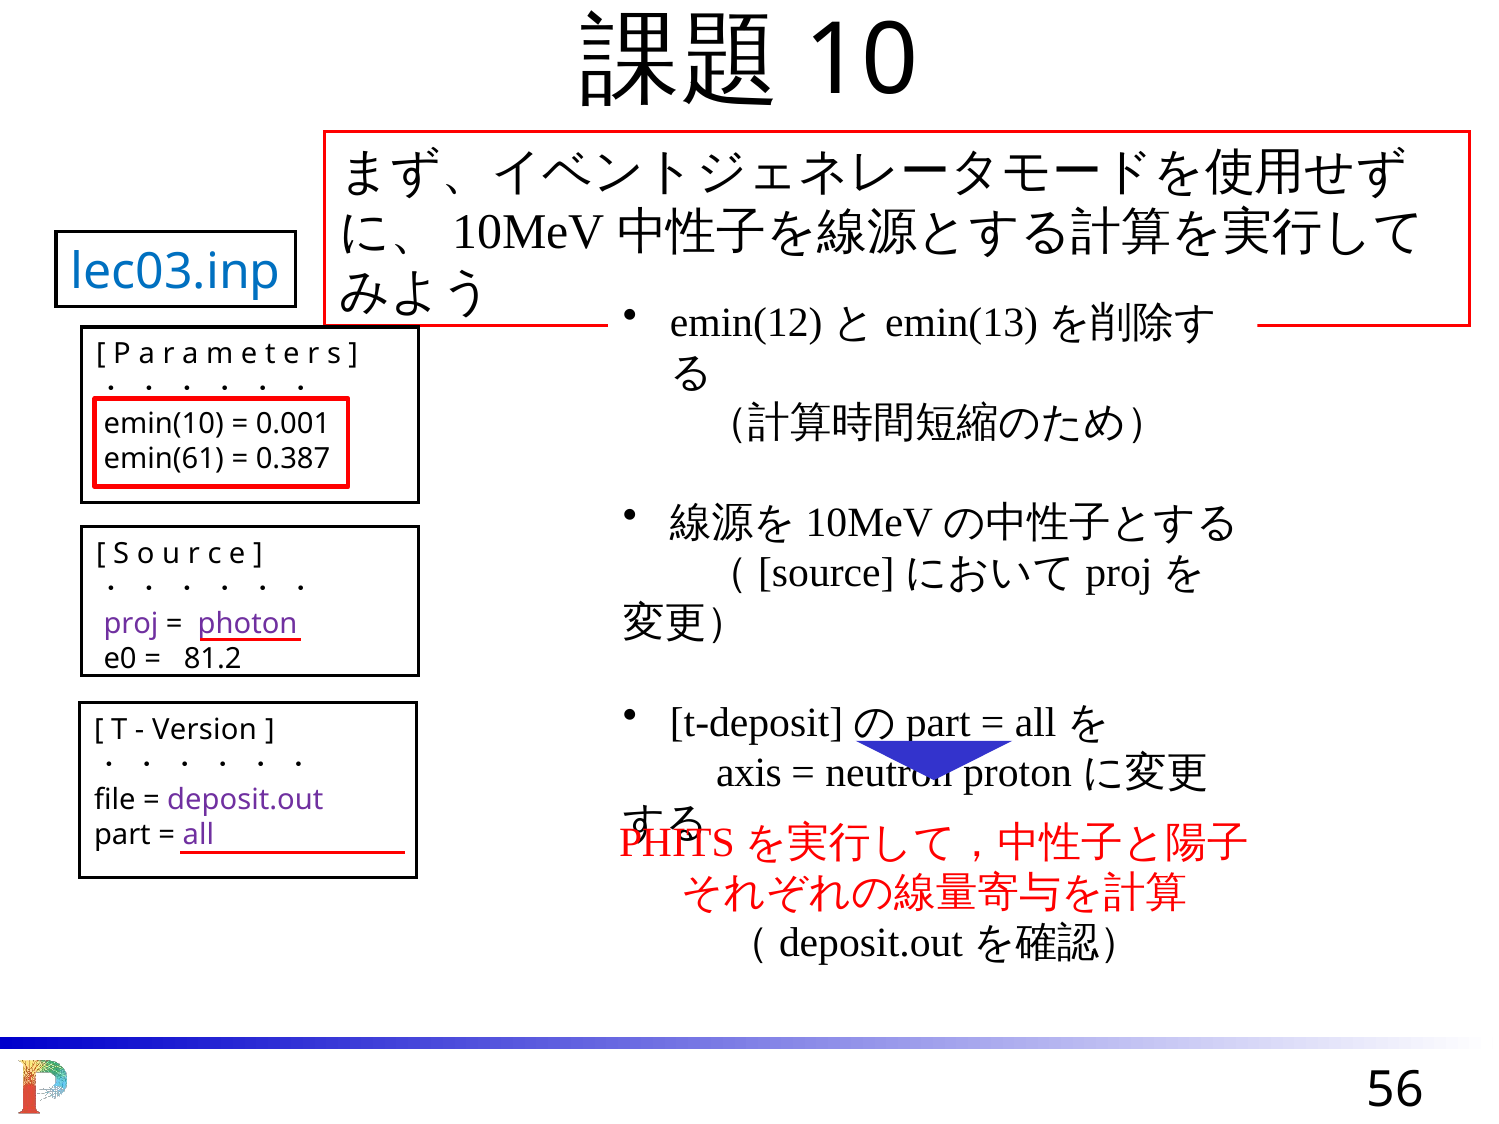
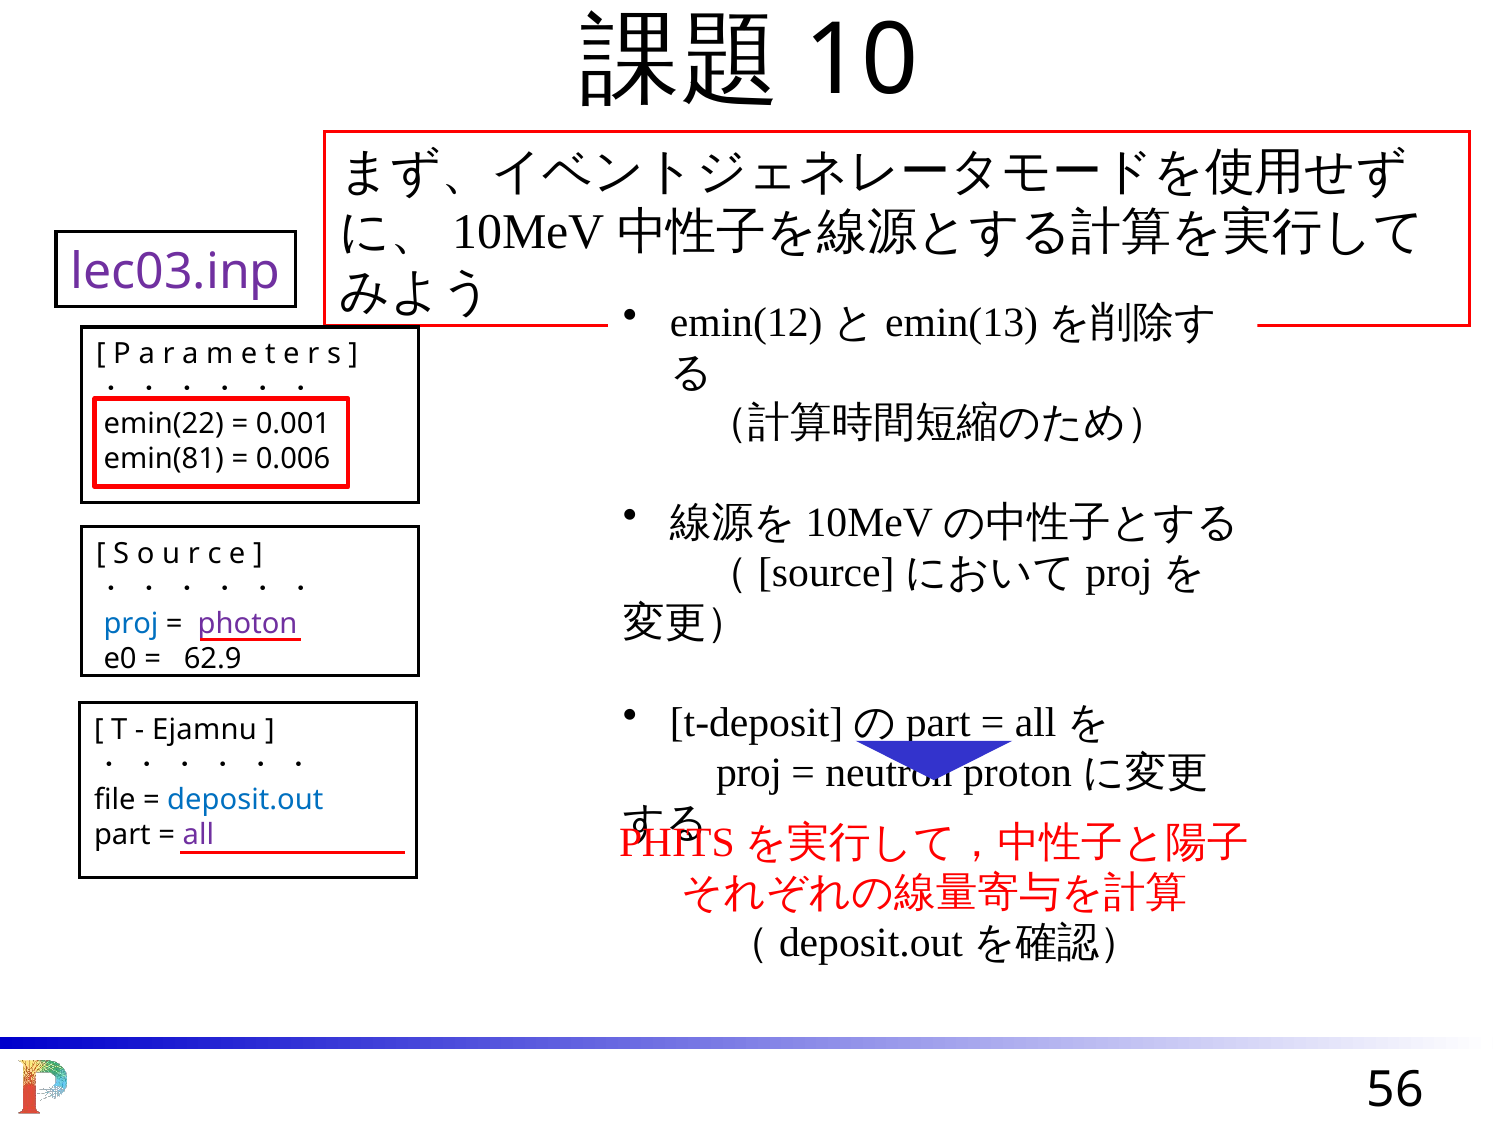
lec03.inp colour: blue -> purple (176, 272)
emin(10: emin(10 -> emin(22 (164, 424)
emin(61: emin(61 -> emin(81 (164, 459)
0.387: 0.387 -> 0.006 (293, 459)
proj colour: purple -> blue (131, 624)
81.2: 81.2 -> 62.9 (213, 659)
Version: Version -> Ejamnu (204, 730)
axis: axis -> proj (749, 773)
deposit.out colour: purple -> blue (245, 800)
